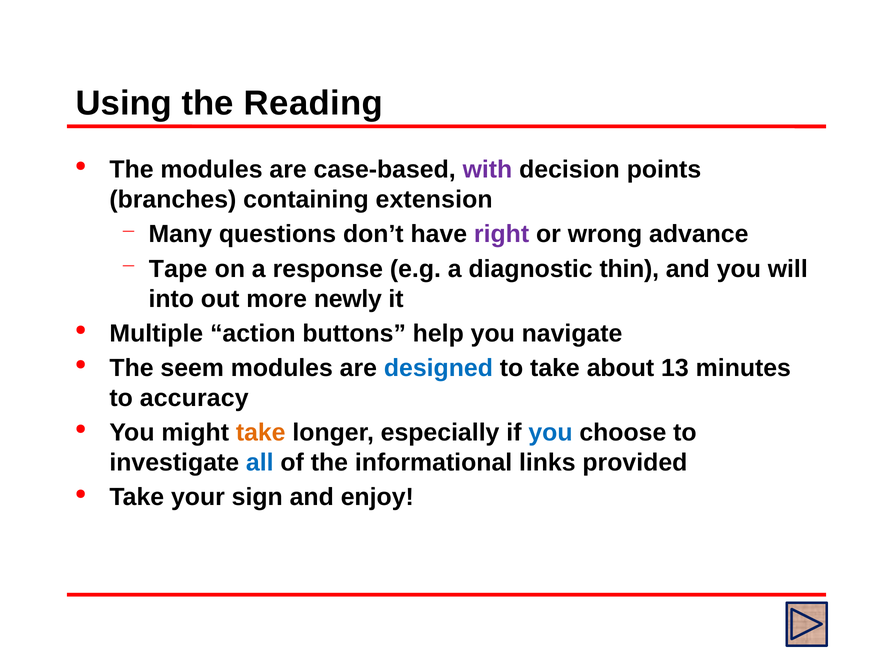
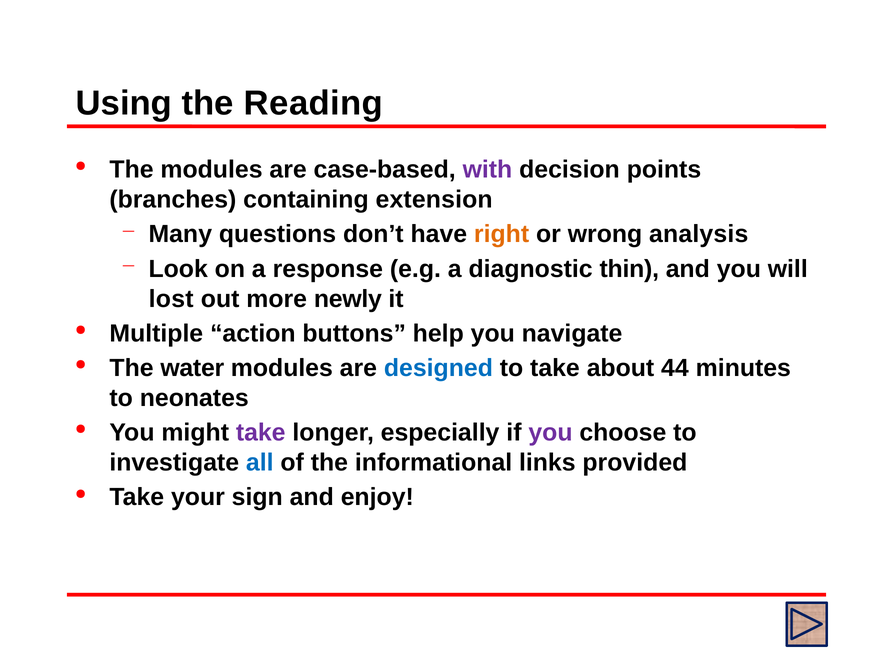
right colour: purple -> orange (502, 235)
advance: advance -> analysis (699, 235)
Tape: Tape -> Look (178, 269)
into: into -> lost (171, 299)
seem: seem -> water (192, 369)
13: 13 -> 44 (675, 369)
accuracy: accuracy -> neonates (194, 399)
take colour: orange -> purple (261, 433)
you colour: blue -> purple (550, 433)
